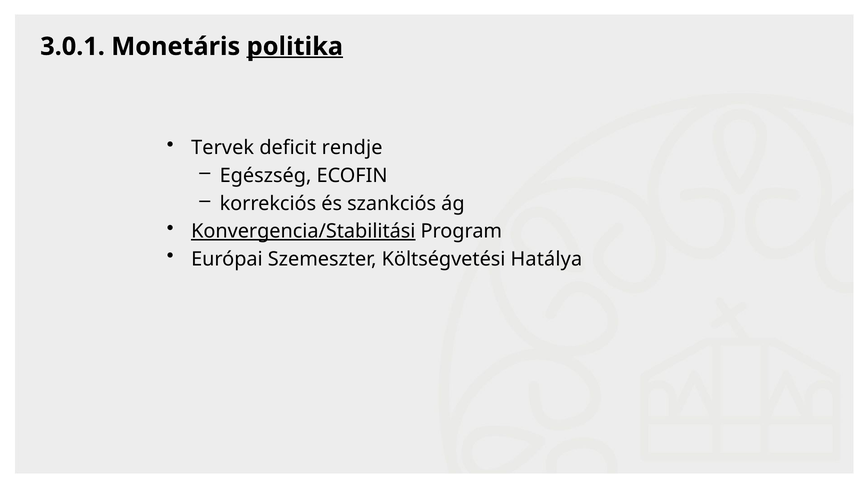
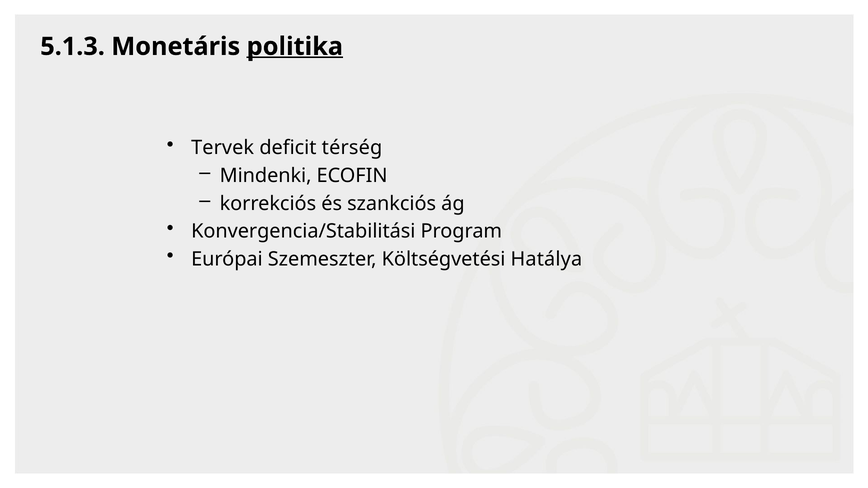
3.0.1: 3.0.1 -> 5.1.3 (73, 47)
rendje: rendje -> térség (352, 148)
Egészség: Egészség -> Mindenki (266, 176)
Konvergencia/Stabilitási underline: present -> none (303, 231)
